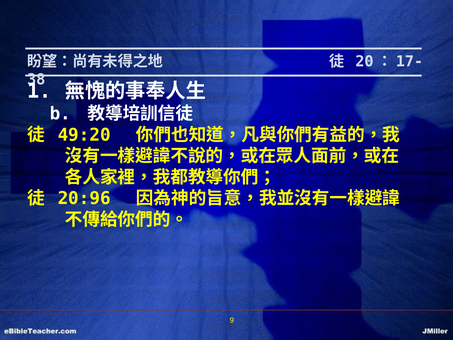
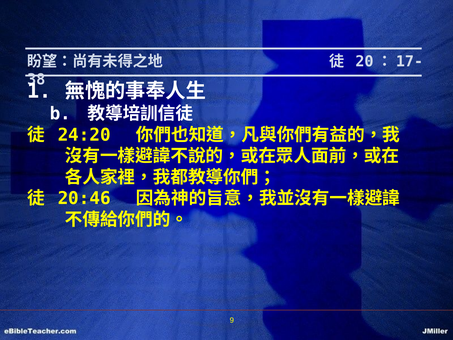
49:20: 49:20 -> 24:20 (84, 135)
20:96: 20:96 -> 20:46 (84, 198)
